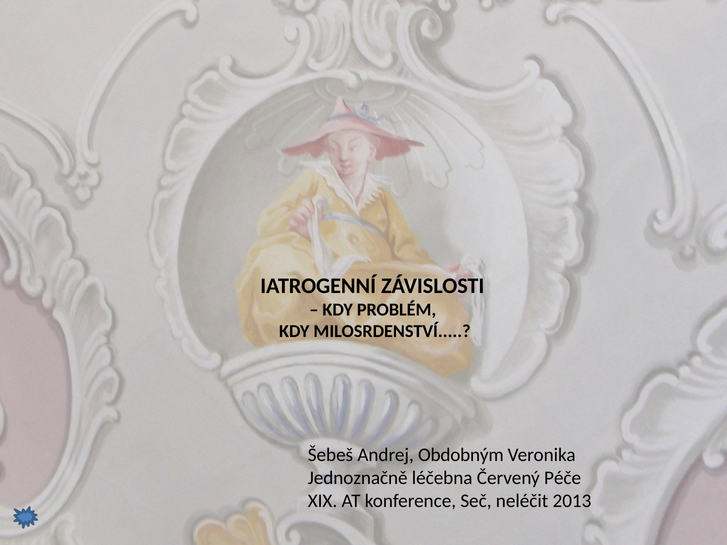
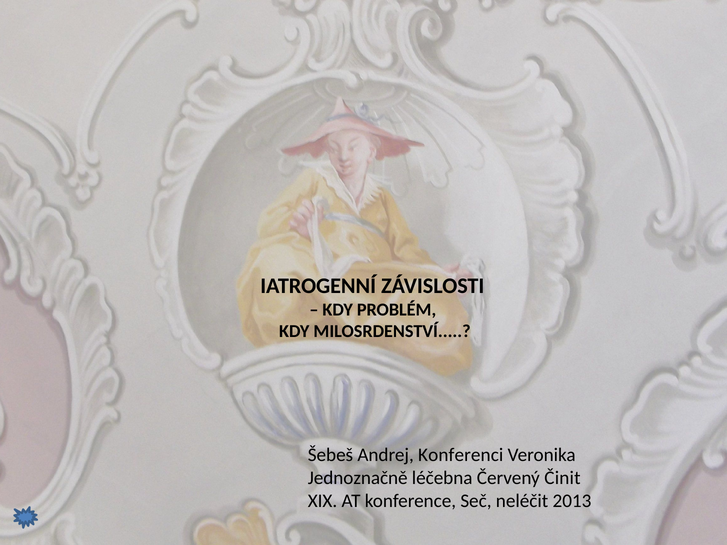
Obdobným: Obdobným -> Konferenci (461, 455)
Péče: Péče -> Činit (562, 478)
